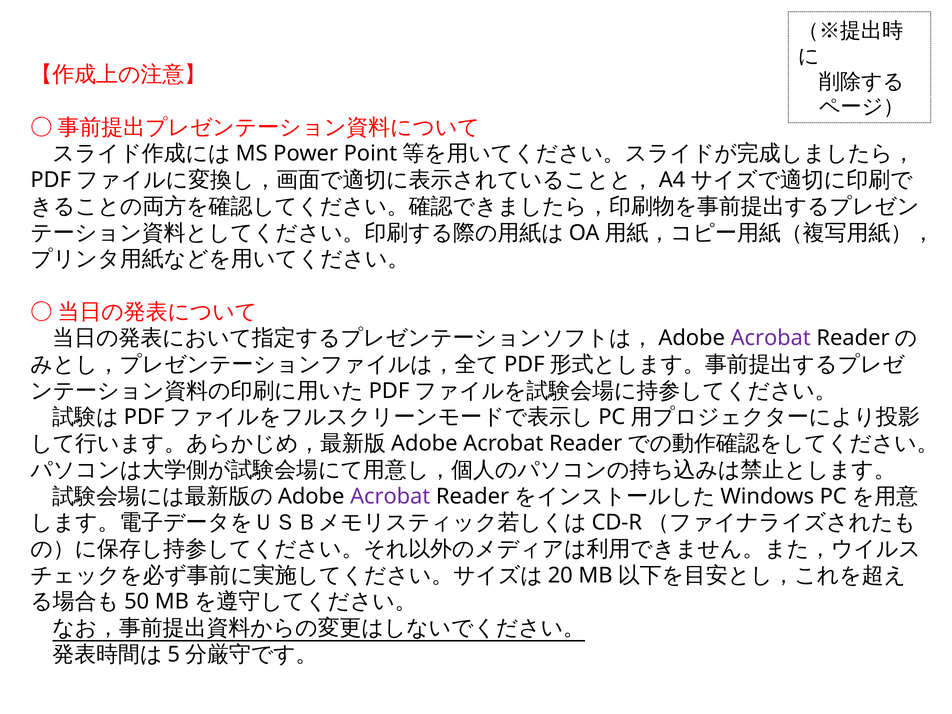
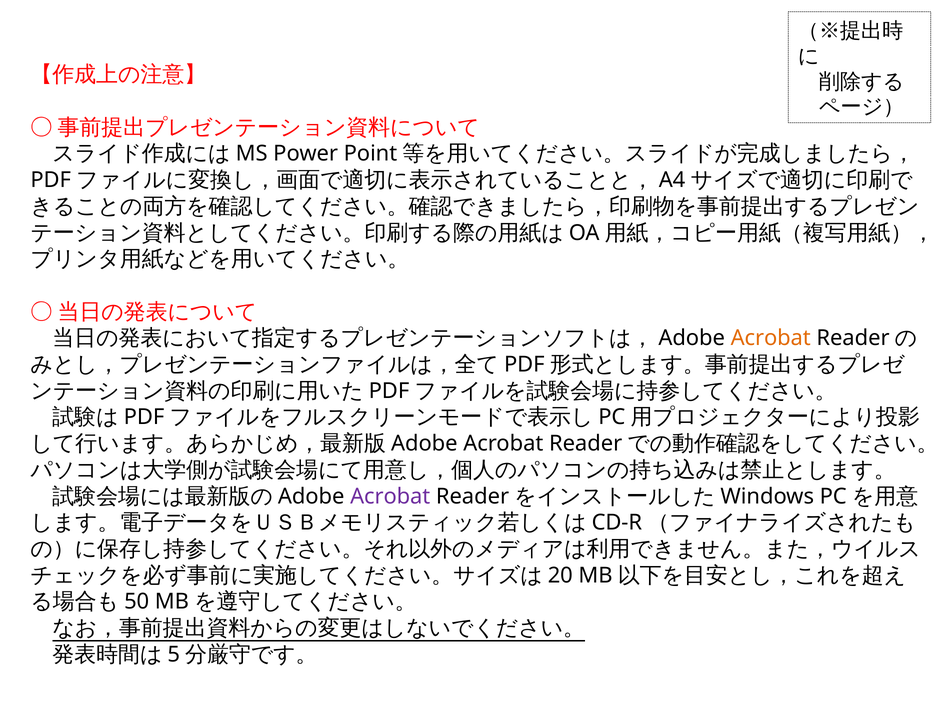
Acrobat colour: purple -> orange (771, 338)
